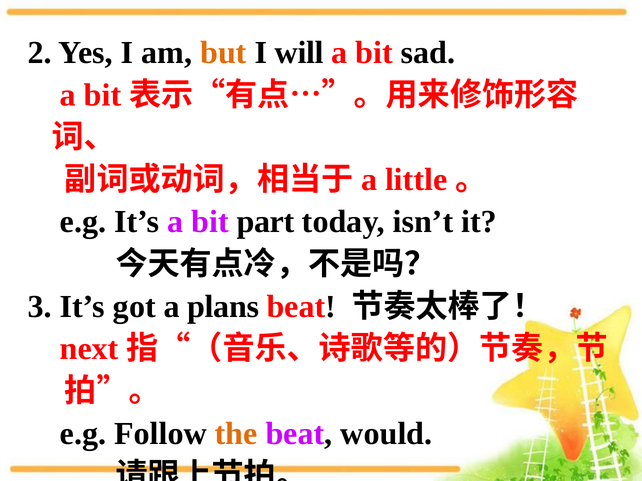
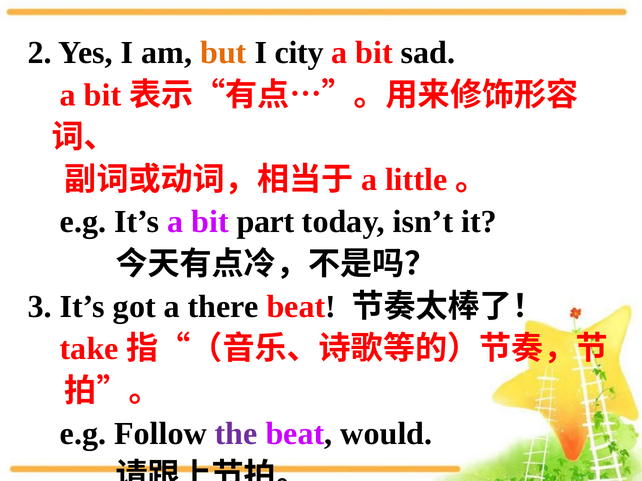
will: will -> city (299, 53)
plans: plans -> there (223, 307)
next: next -> take (89, 349)
the colour: orange -> purple (236, 434)
